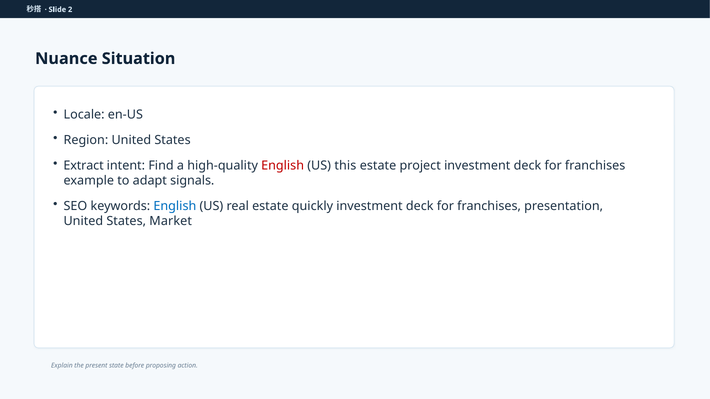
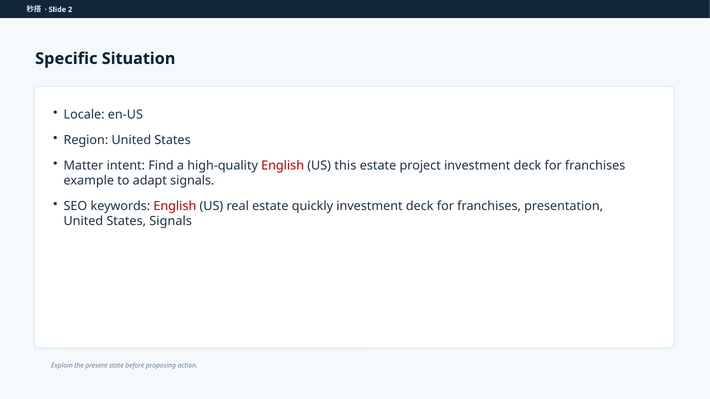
Nuance: Nuance -> Specific (66, 59)
Extract: Extract -> Matter (83, 166)
English colour: blue -> red (175, 206)
States Market: Market -> Signals (171, 221)
